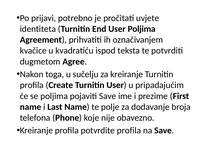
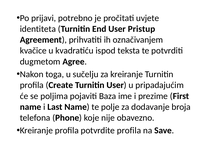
User Poljima: Poljima -> Pristup (141, 29)
pojaviti Save: Save -> Baza (108, 96)
